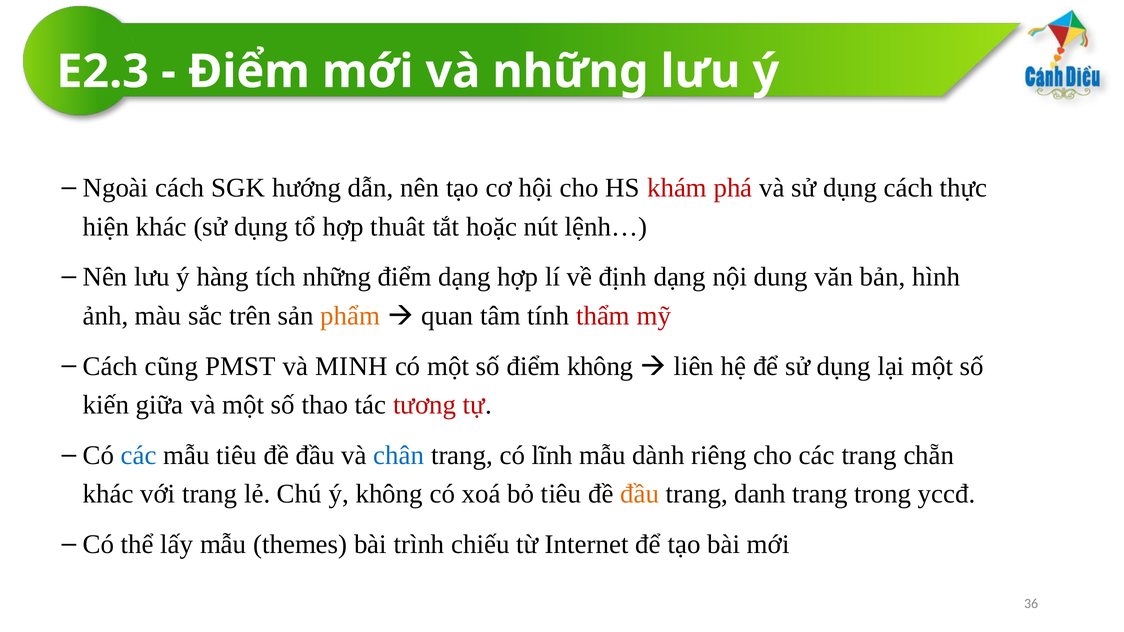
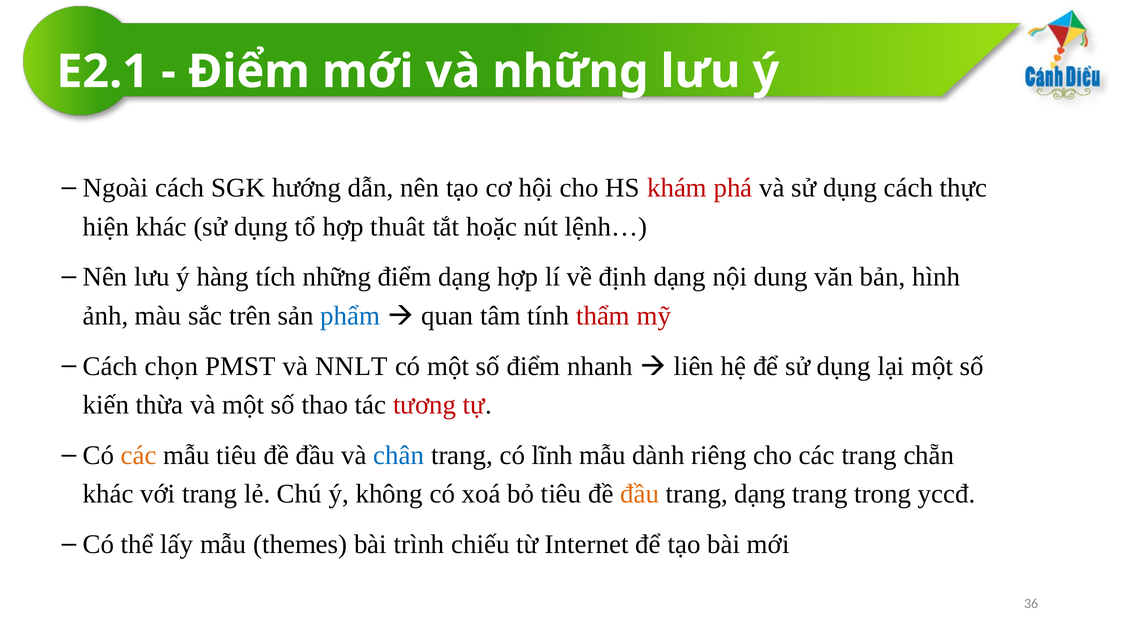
E2.3: E2.3 -> E2.1 (103, 72)
phẩm colour: orange -> blue (350, 316)
cũng: cũng -> chọn (171, 366)
MINH: MINH -> NNLT (351, 366)
điểm không: không -> nhanh (600, 366)
giữa: giữa -> thừa (159, 405)
các colour: blue -> orange (139, 456)
trang danh: danh -> dạng (760, 494)
